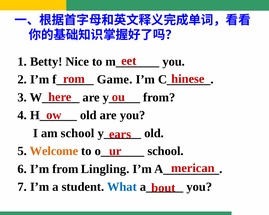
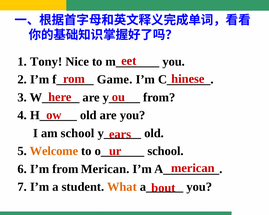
Betty: Betty -> Tony (46, 62)
from Lingling: Lingling -> Merican (105, 169)
What colour: blue -> orange (122, 187)
